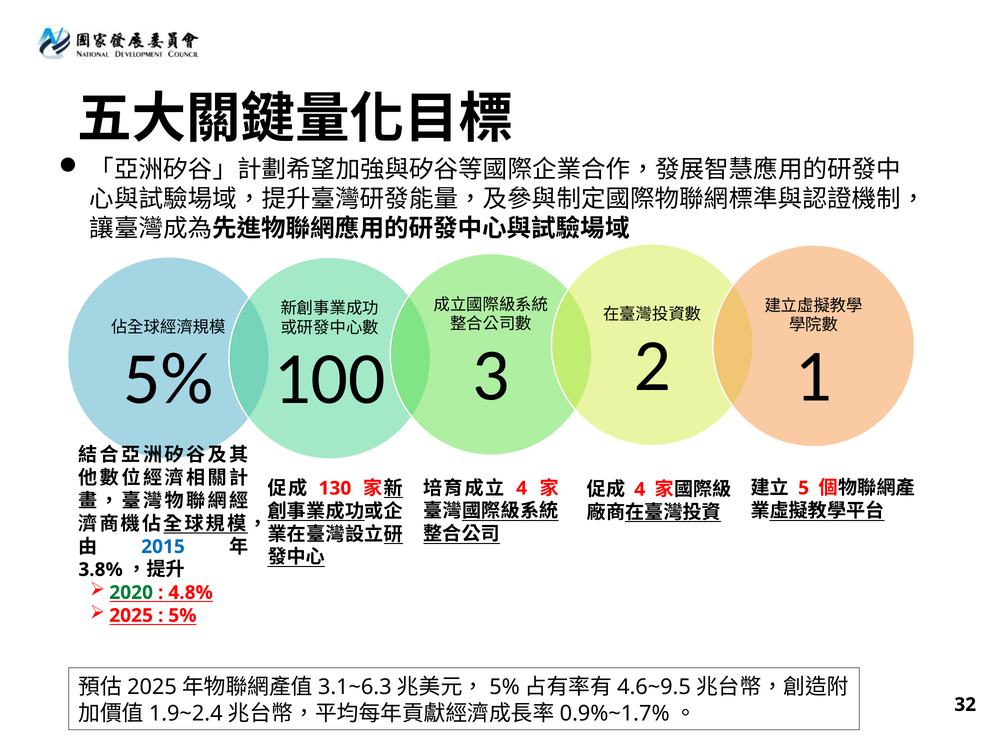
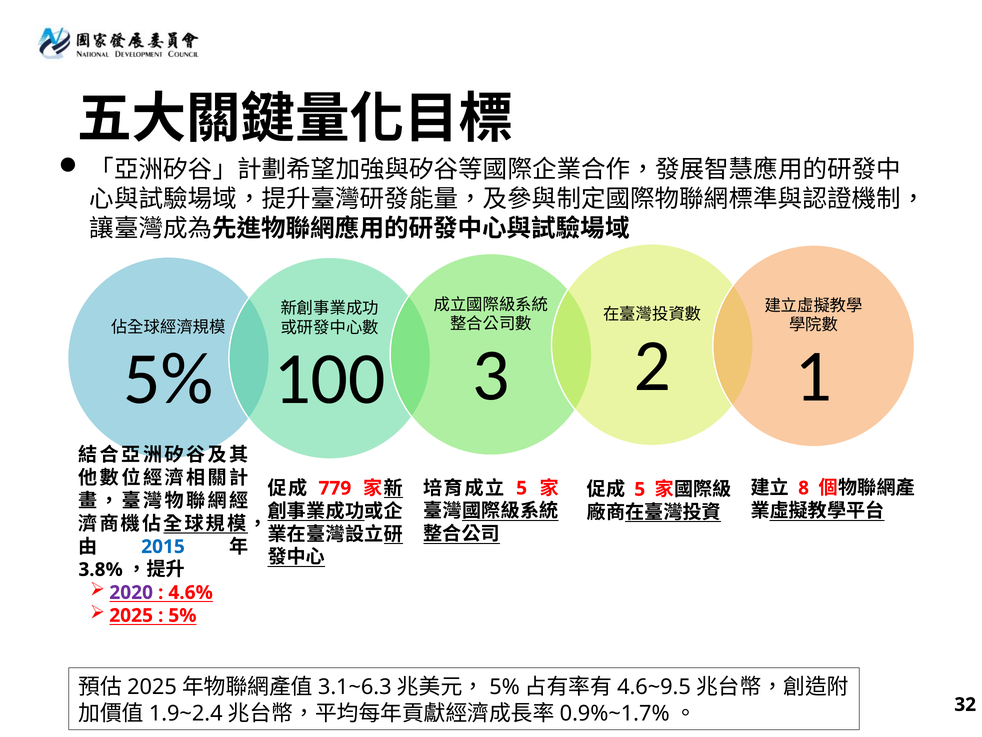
5: 5 -> 8 (804, 488)
130: 130 -> 779 (335, 488)
4: 4 -> 5 (522, 488)
4: 4 -> 5 (640, 489)
2020 colour: green -> purple (131, 592)
4.8%: 4.8% -> 4.6% (191, 592)
